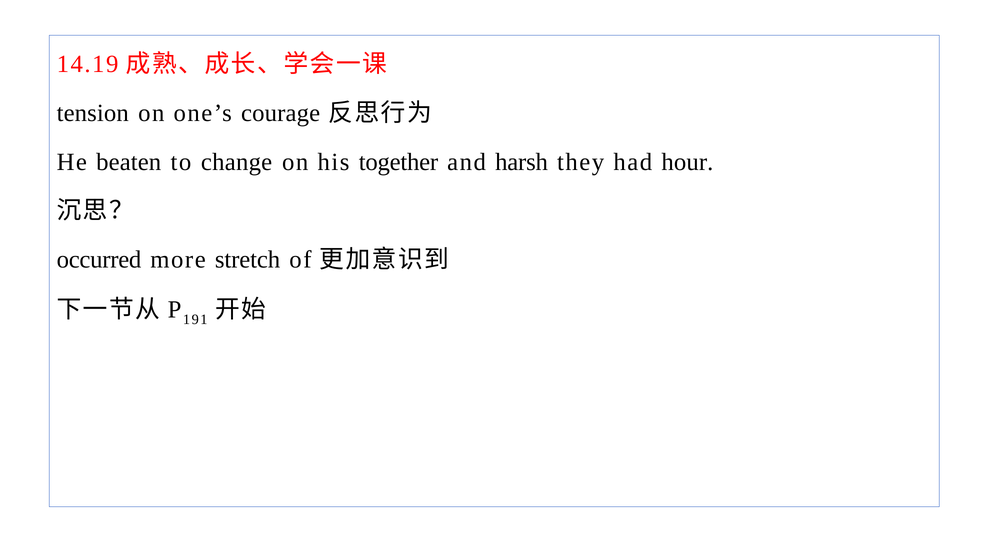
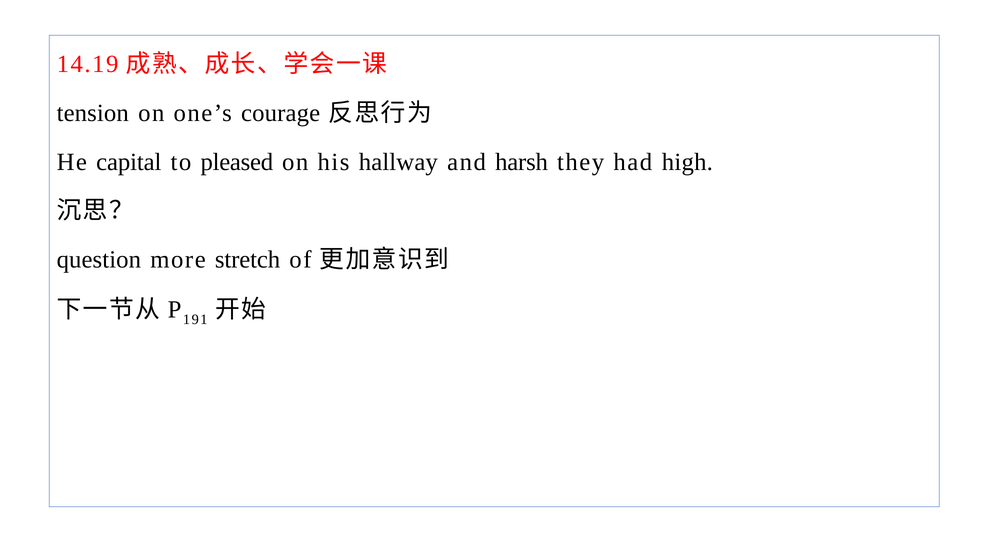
beaten: beaten -> capital (129, 162)
change: change -> pleased (237, 162)
together: together -> hallway (398, 162)
hour: hour -> high (687, 162)
occurred: occurred -> question (99, 260)
